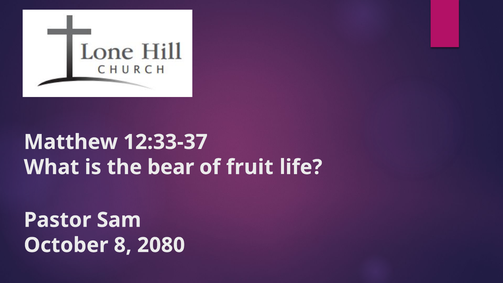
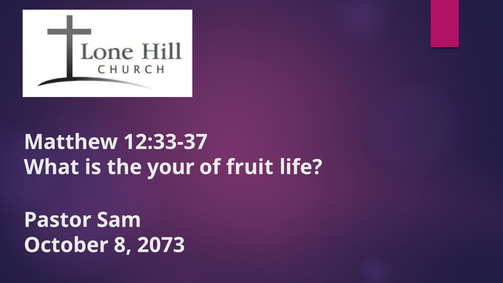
bear: bear -> your (171, 167)
2080: 2080 -> 2073 (161, 245)
